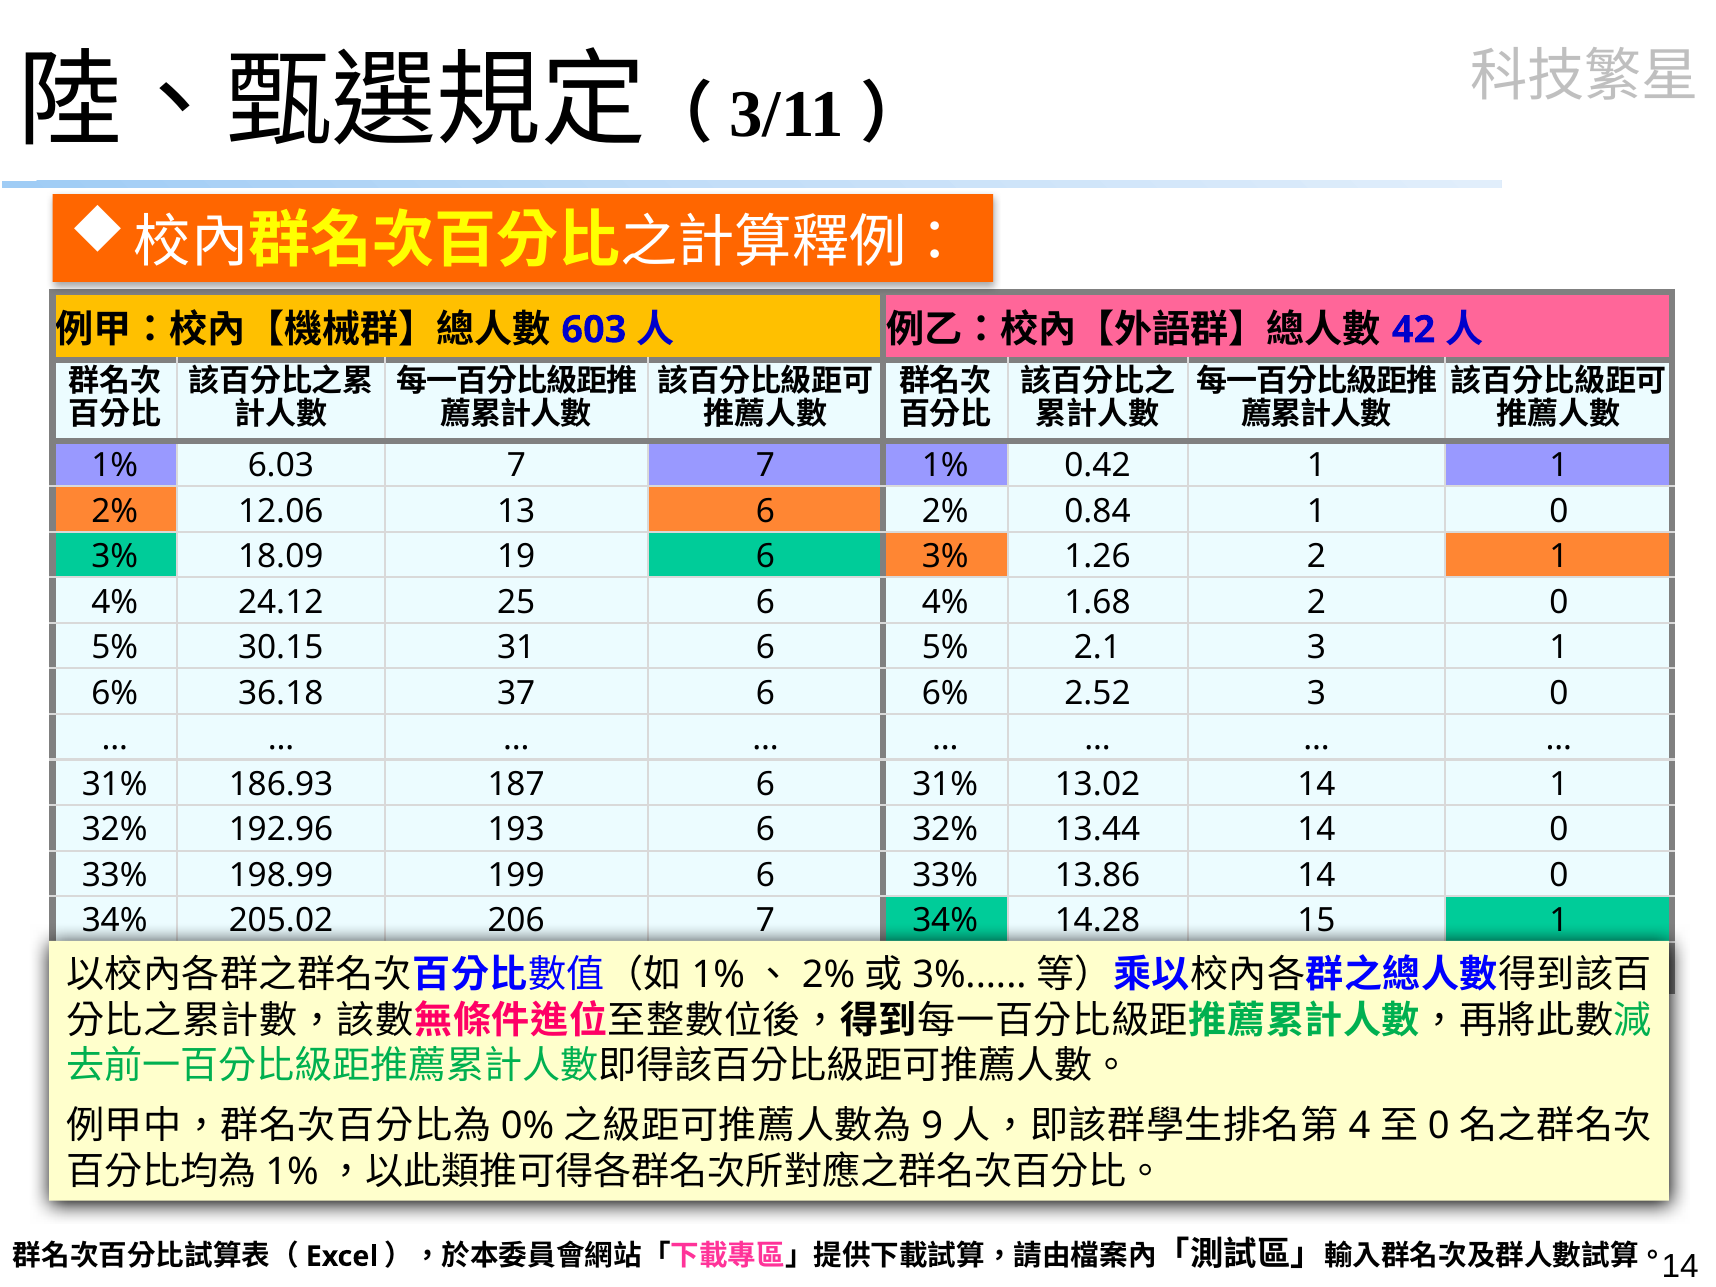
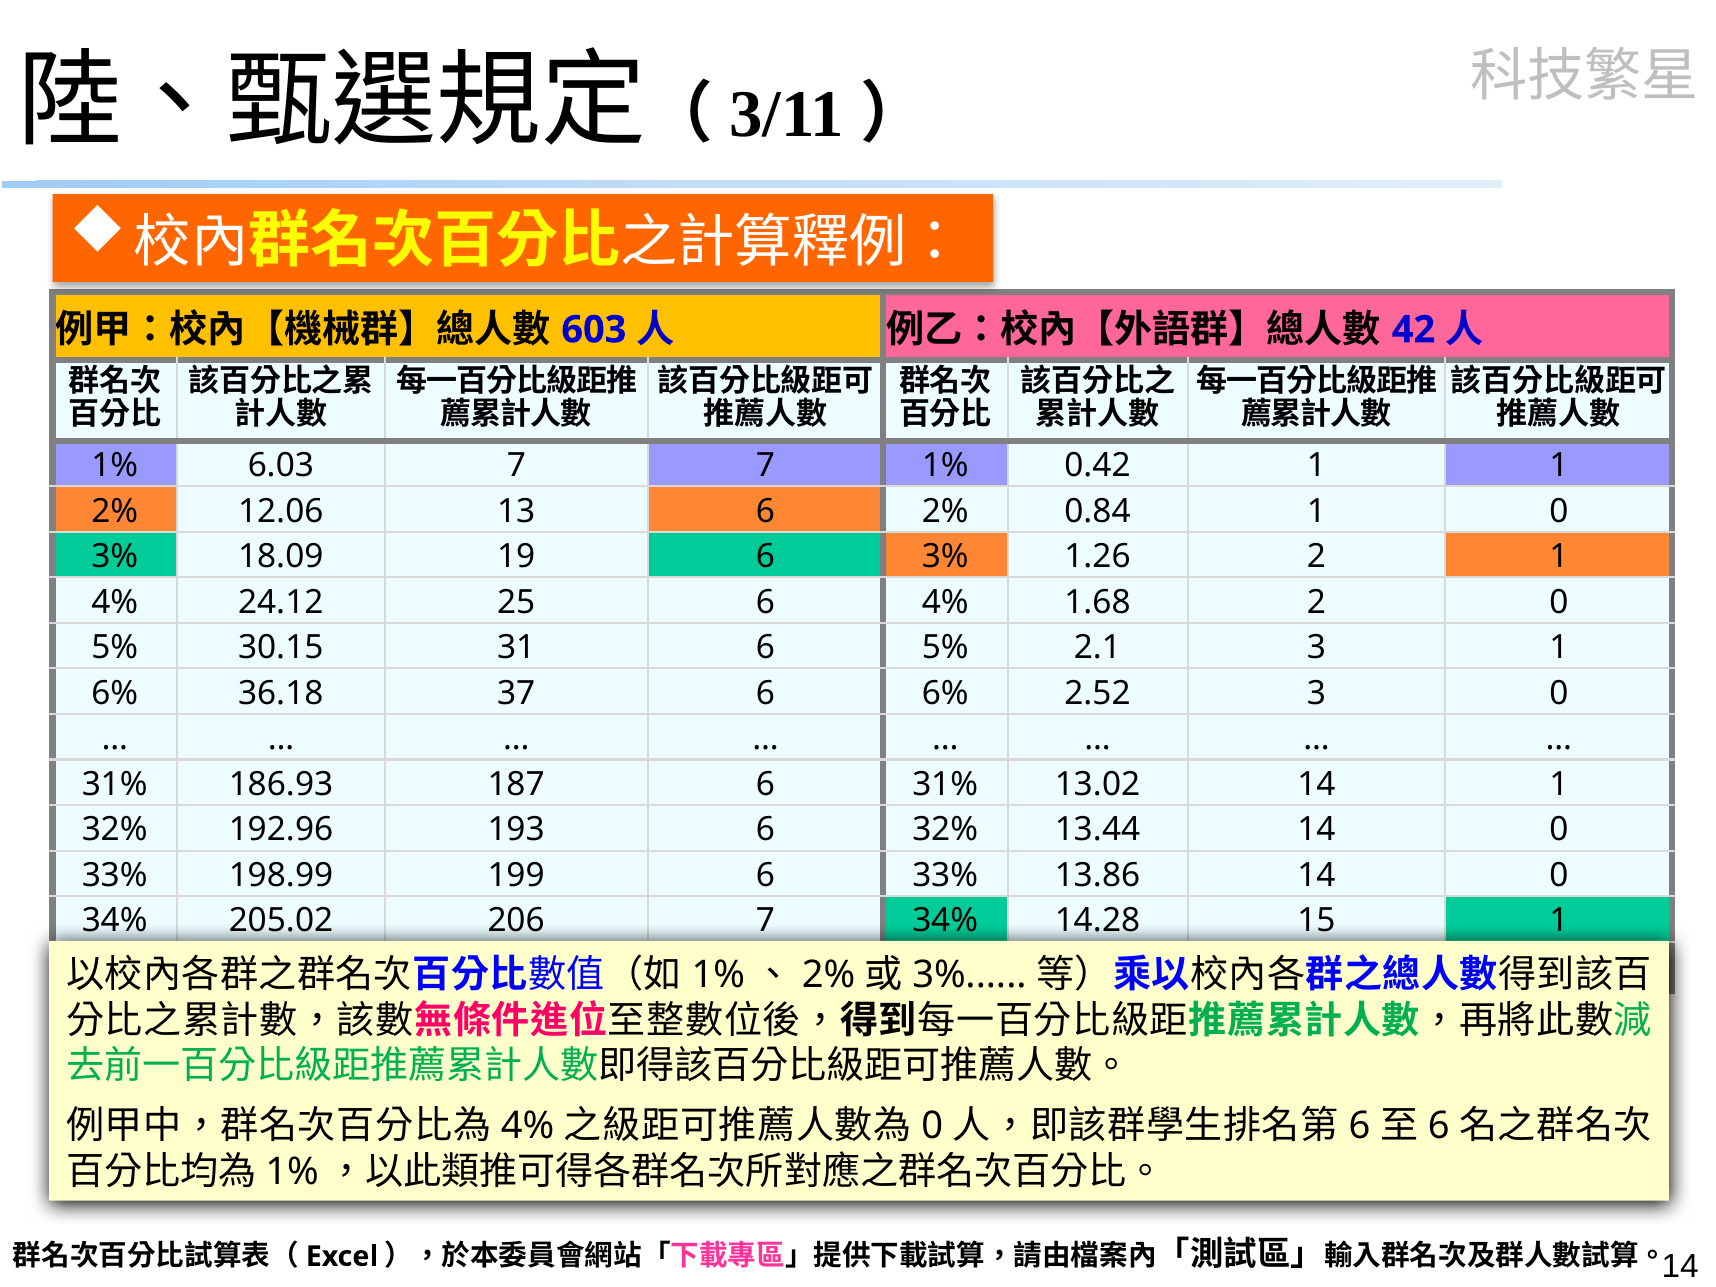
0%: 0% -> 4% (528, 1126)
9: 9 -> 0 (932, 1126)
4: 4 -> 6 (1360, 1126)
0: 0 -> 6 (1439, 1126)
